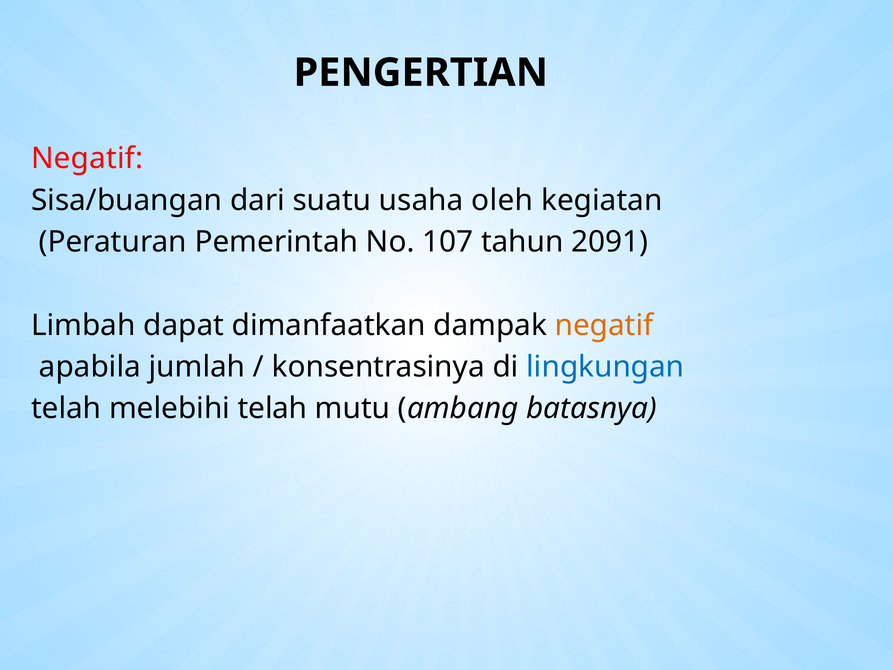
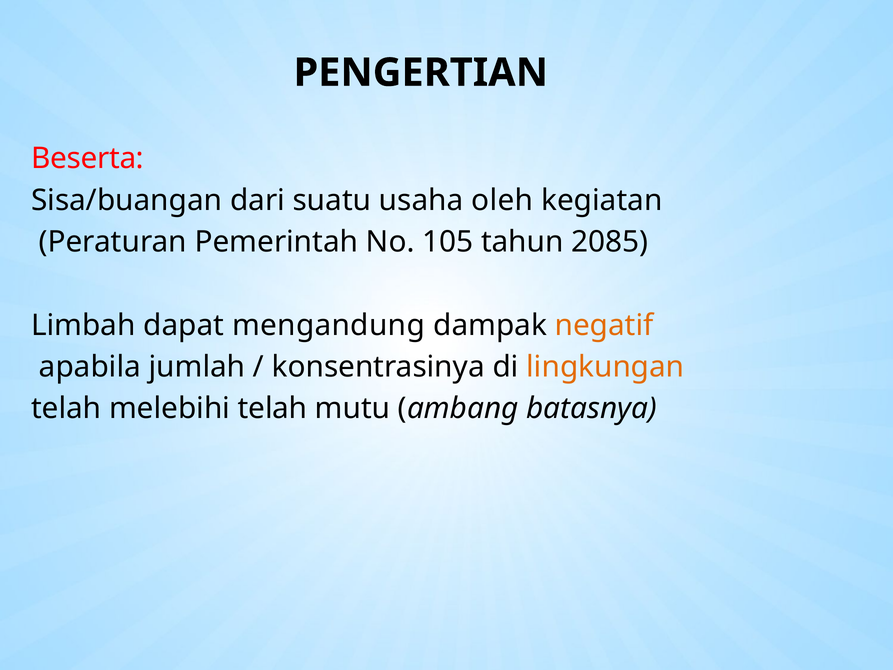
Negatif: Negatif -> Beserta (87, 158)
107: 107 -> 105 (448, 242)
2091: 2091 -> 2085 (610, 242)
dimanfaatkan: dimanfaatkan -> mengandung (329, 325)
lingkungan colour: blue -> orange (605, 367)
